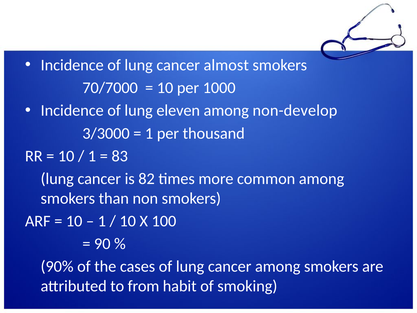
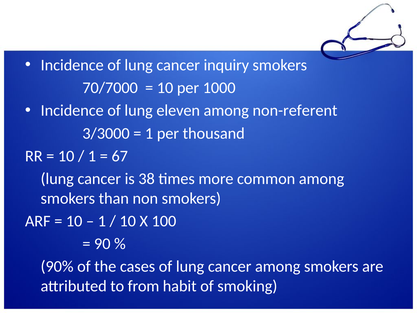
almost: almost -> inquiry (226, 65)
non-develop: non-develop -> non-referent (295, 111)
83: 83 -> 67 (120, 156)
82: 82 -> 38 (147, 179)
